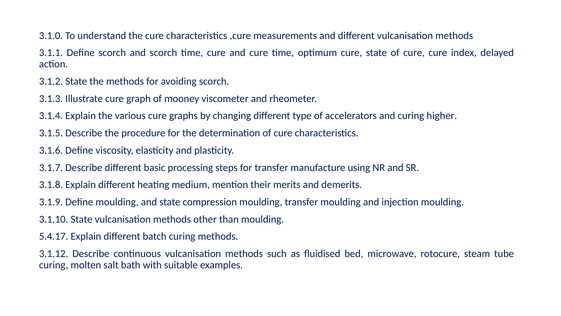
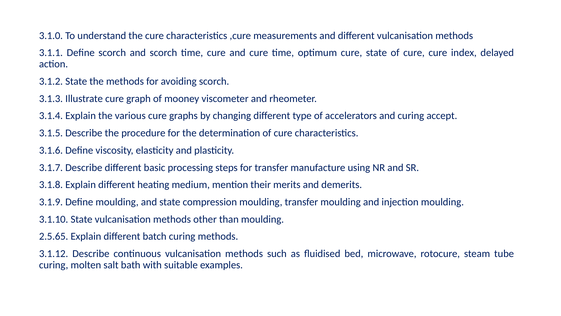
higher: higher -> accept (442, 116)
5.4.17: 5.4.17 -> 2.5.65 (54, 236)
